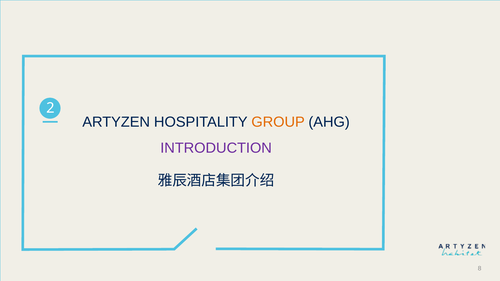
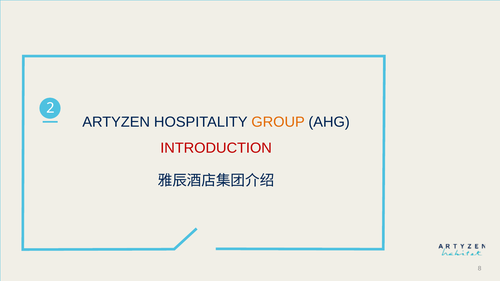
INTRODUCTION colour: purple -> red (216, 148)
